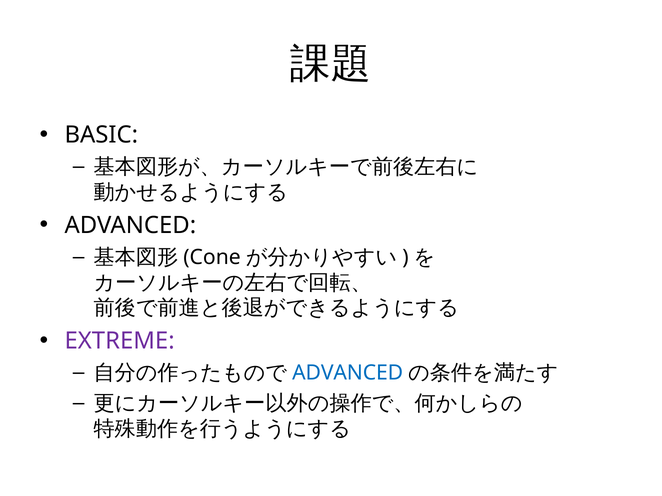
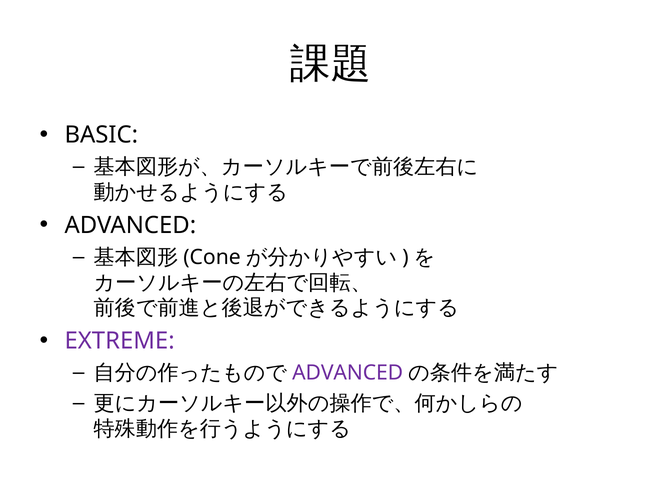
ADVANCED colour: blue -> purple (348, 373)
